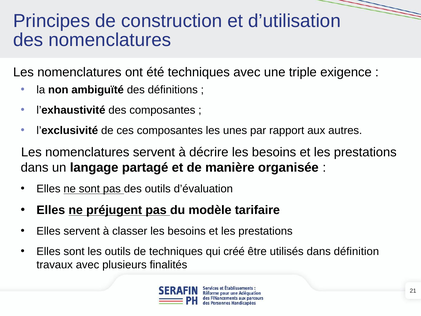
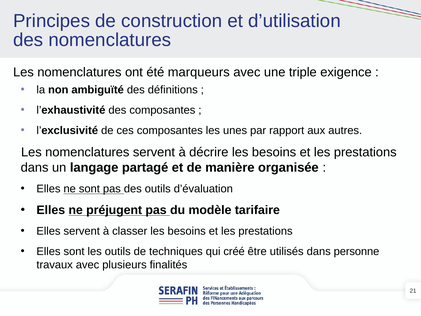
été techniques: techniques -> marqueurs (199, 72)
définition: définition -> personne (357, 251)
